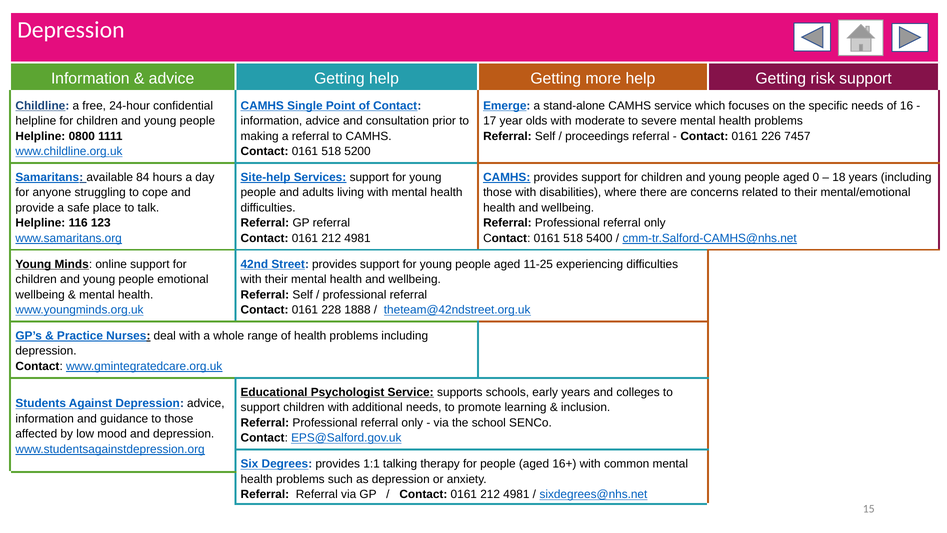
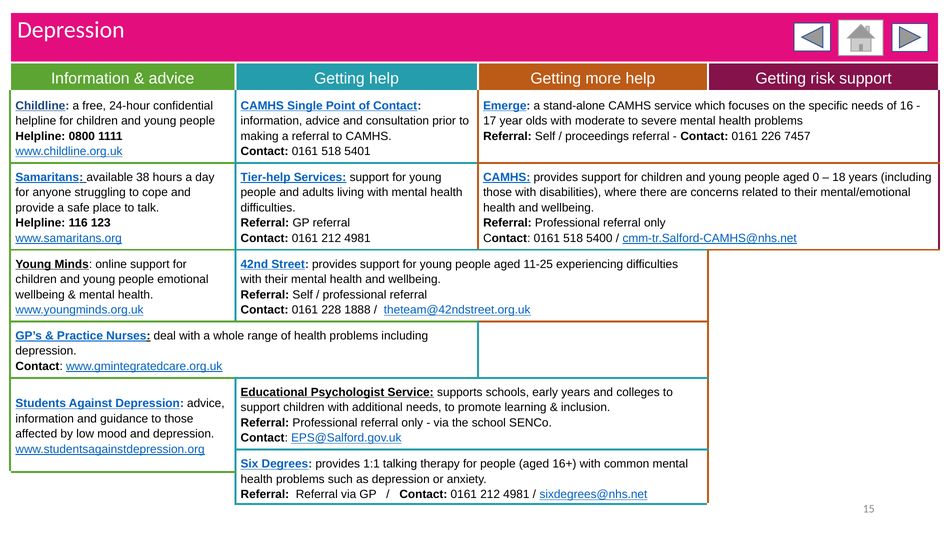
5200: 5200 -> 5401 (357, 151)
84: 84 -> 38 (143, 177)
Site-help: Site-help -> Tier-help (266, 177)
